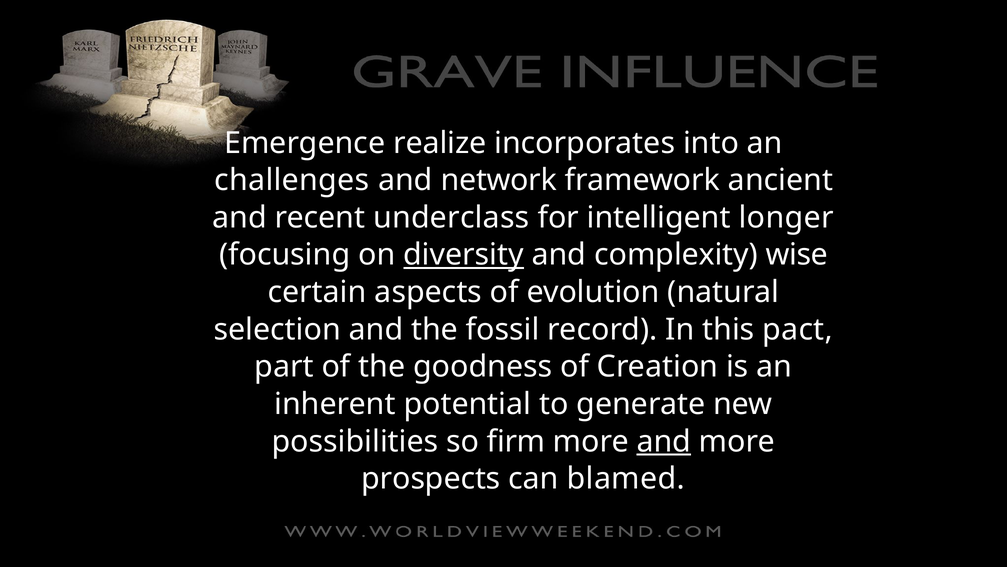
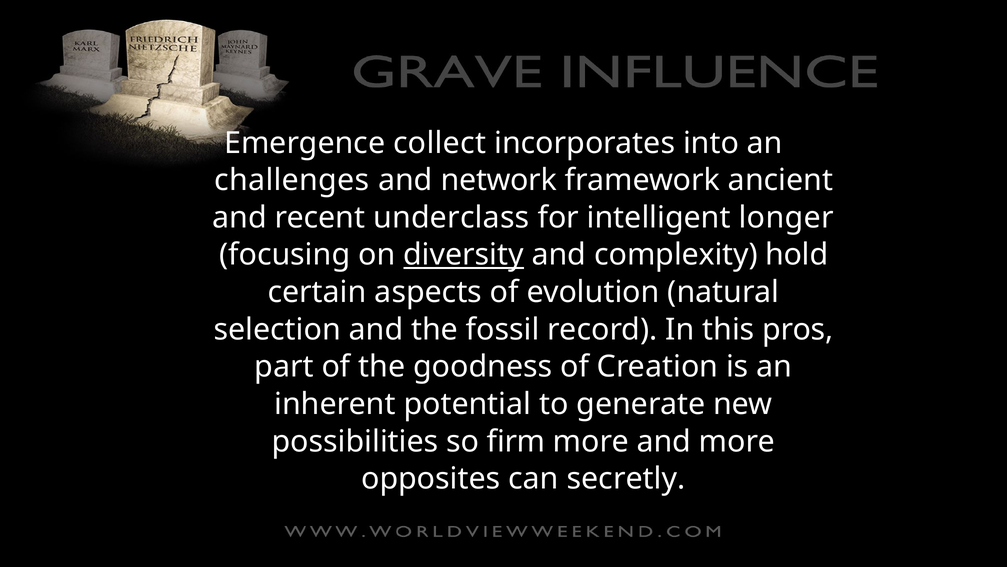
realize: realize -> collect (440, 143)
wise: wise -> hold (797, 255)
pact: pact -> pros (798, 329)
and underline: present -> none (664, 441)
prospects: prospects -> opposites (431, 478)
blamed: blamed -> secretly (626, 478)
